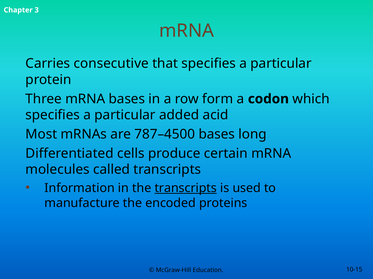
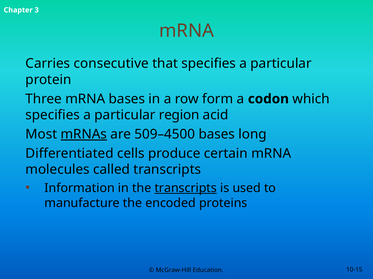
added: added -> region (179, 115)
mRNAs underline: none -> present (84, 135)
787–4500: 787–4500 -> 509–4500 (165, 135)
